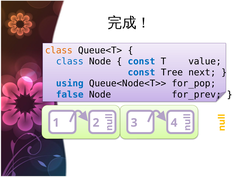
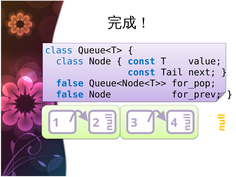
class colour: orange -> blue (59, 50)
Tree: Tree -> Tail (172, 72)
using: using -> false (70, 83)
